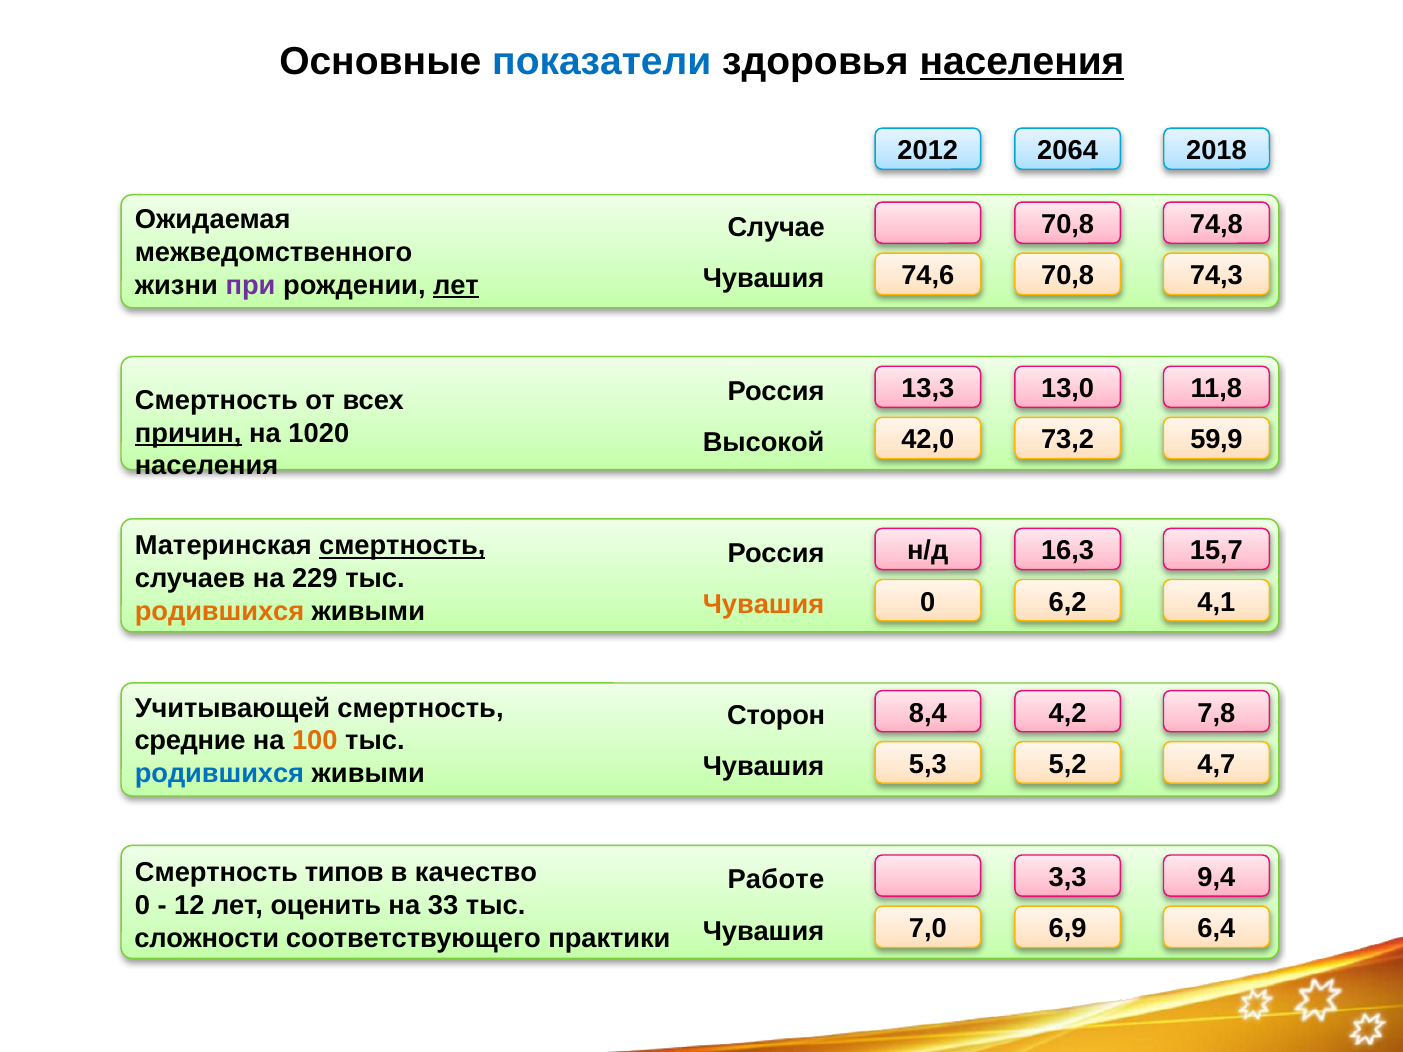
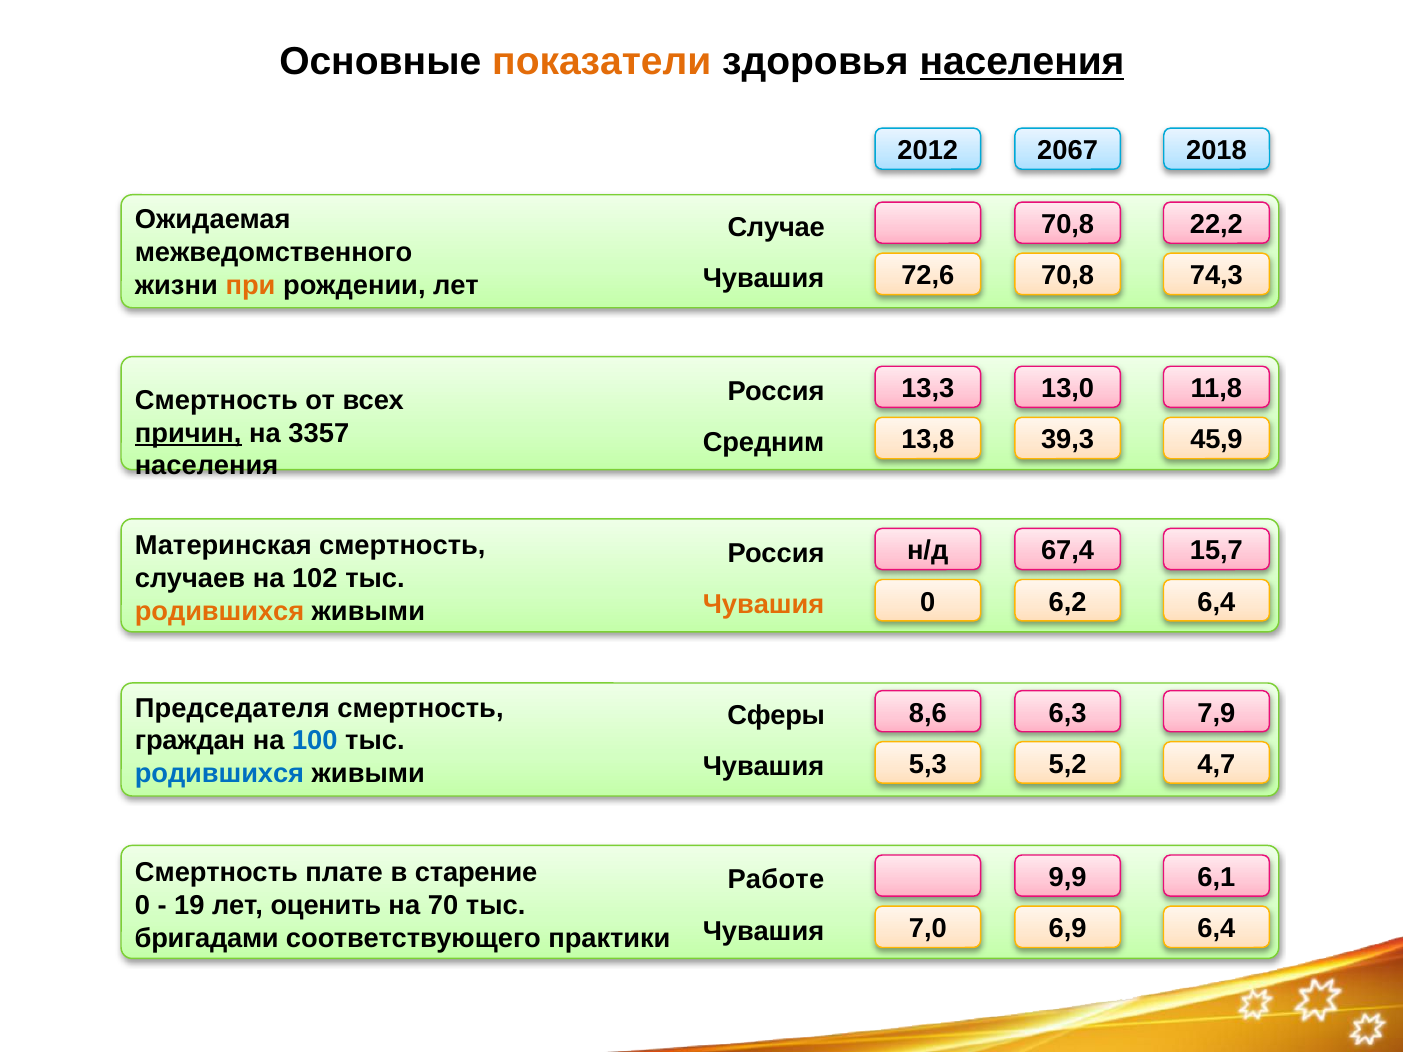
показатели colour: blue -> orange (602, 62)
2064: 2064 -> 2067 (1068, 151)
74,8: 74,8 -> 22,2 (1216, 225)
74,6: 74,6 -> 72,6 (928, 276)
при colour: purple -> orange (251, 285)
лет underline: present -> none (456, 285)
1020: 1020 -> 3357 (319, 433)
42,0: 42,0 -> 13,8 (928, 440)
73,2: 73,2 -> 39,3 (1068, 440)
59,9: 59,9 -> 45,9 (1216, 440)
Высокой: Высокой -> Средним (764, 443)
смертность underline: present -> none (402, 546)
16,3: 16,3 -> 67,4 (1068, 551)
229: 229 -> 102 (315, 579)
4,1: 4,1 -> 6,4 (1216, 602)
Учитывающей: Учитывающей -> Председателя (232, 708)
8,4: 8,4 -> 8,6 (928, 713)
4,2: 4,2 -> 6,3 (1068, 713)
7,8: 7,8 -> 7,9 (1216, 713)
Сторон: Сторон -> Сферы (776, 716)
средние: средние -> граждан (190, 741)
100 colour: orange -> blue (315, 741)
типов: типов -> плате (344, 873)
качество: качество -> старение (476, 873)
3,3: 3,3 -> 9,9 (1068, 878)
9,4: 9,4 -> 6,1 (1216, 878)
12: 12 -> 19 (189, 905)
33: 33 -> 70 (443, 905)
сложности: сложности -> бригадами (207, 938)
